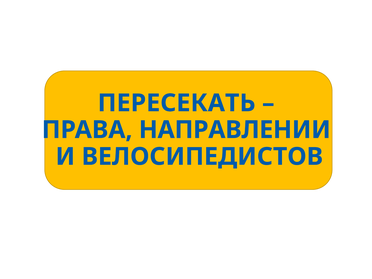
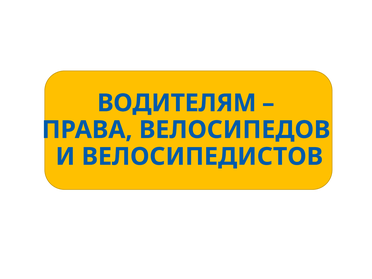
ПЕРЕСЕКАТЬ: ПЕРЕСЕКАТЬ -> ВОДИТЕЛЯМ (177, 103)
НАПРАВЛЕНИИ: НАПРАВЛЕНИИ -> ВЕЛОСИПЕДОВ (235, 130)
